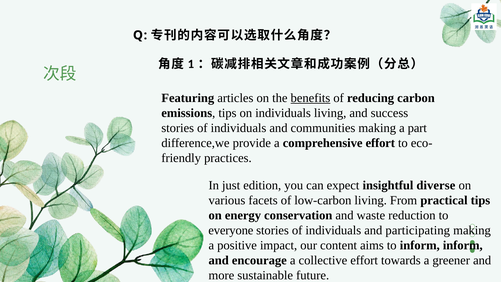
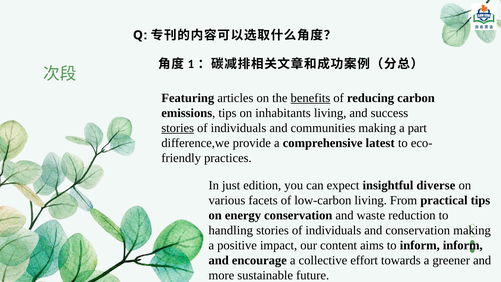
on individuals: individuals -> inhabitants (283, 113)
stories underline: none -> present (178, 128)
comprehensive effort: effort -> latest (380, 143)
everyone: everyone -> handling (231, 230)
and participating: participating -> conservation (418, 230)
